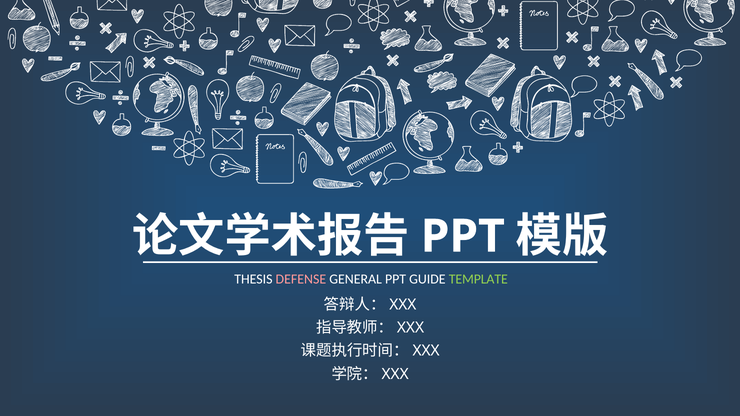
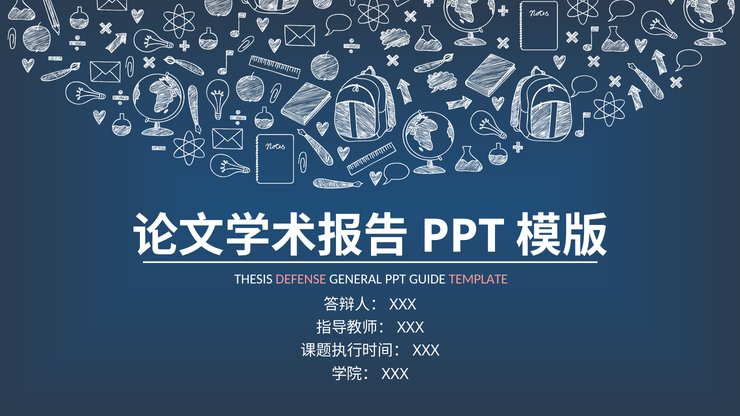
TEMPLATE colour: light green -> pink (478, 279)
